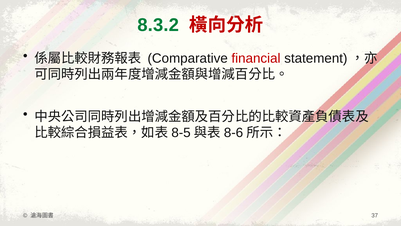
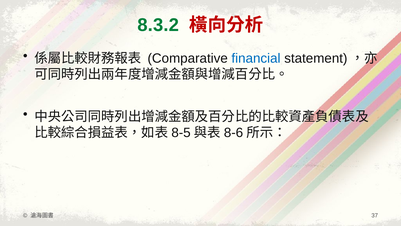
financial colour: red -> blue (256, 58)
